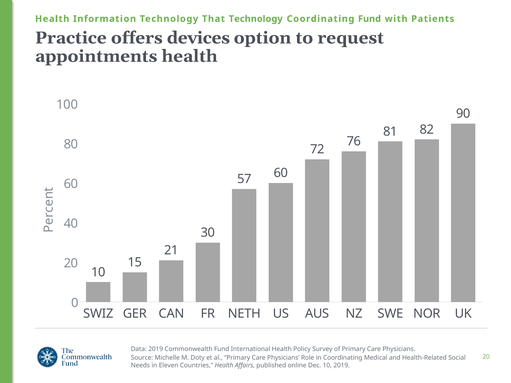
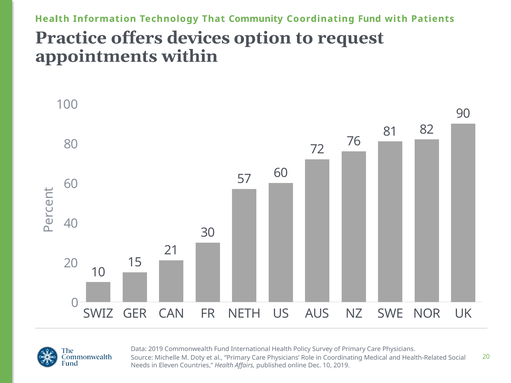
That Technology: Technology -> Community (256, 19)
appointments health: health -> within (190, 56)
